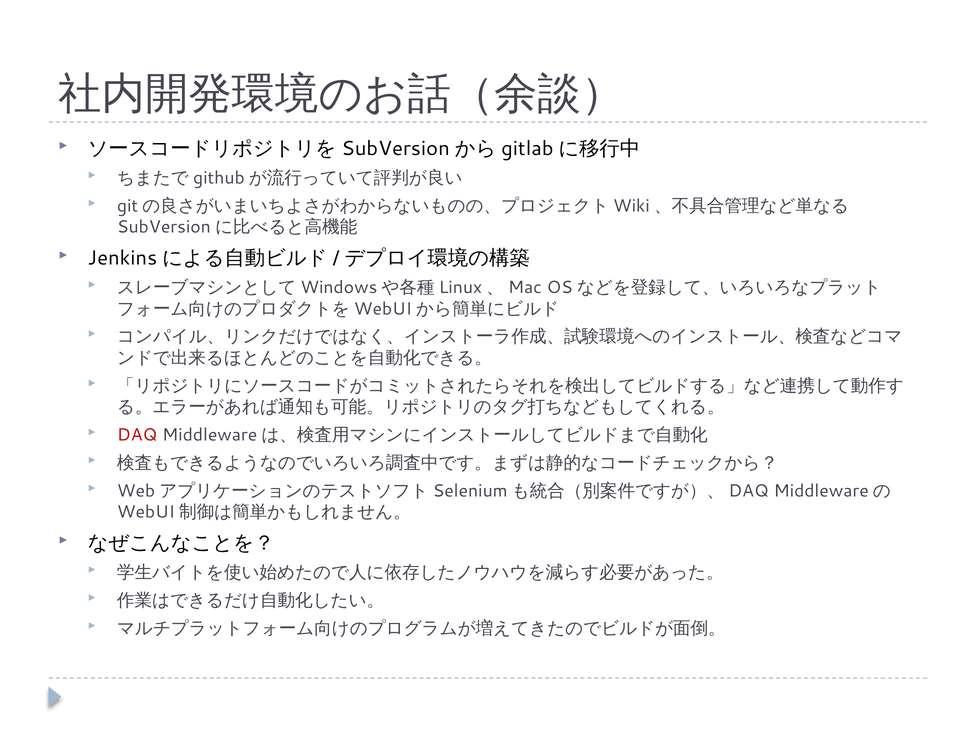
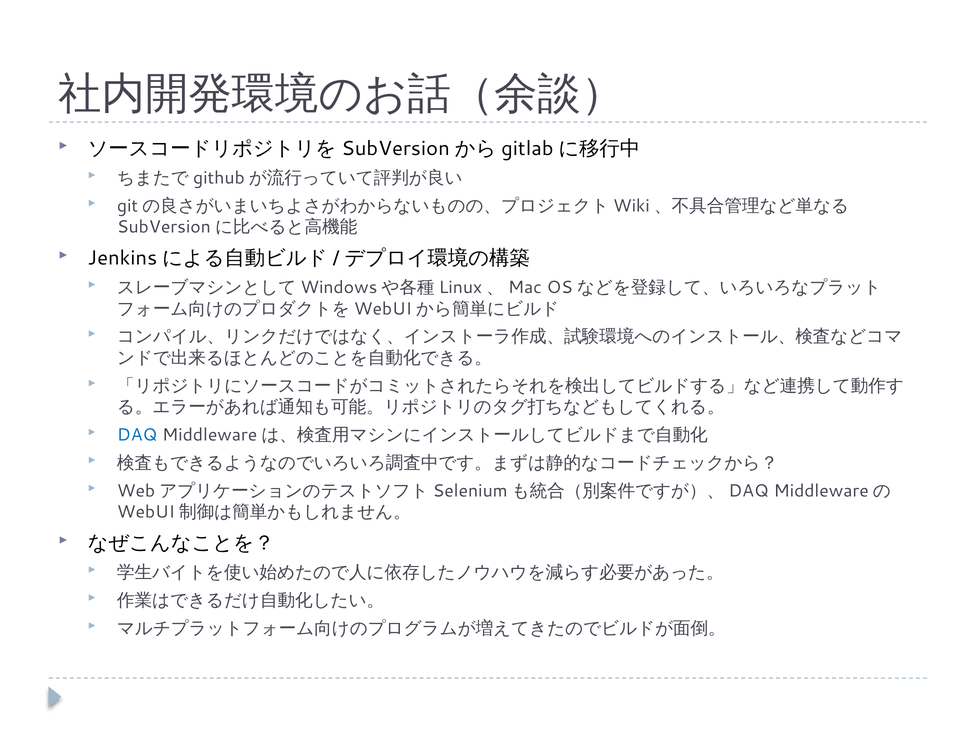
DAQ colour: red -> blue (137, 435)
